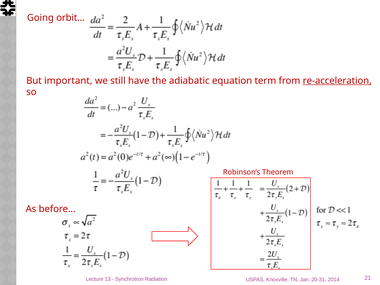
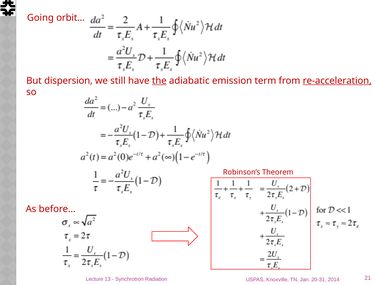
important: important -> dispersion (68, 81)
the underline: none -> present (159, 81)
equation: equation -> emission (232, 81)
